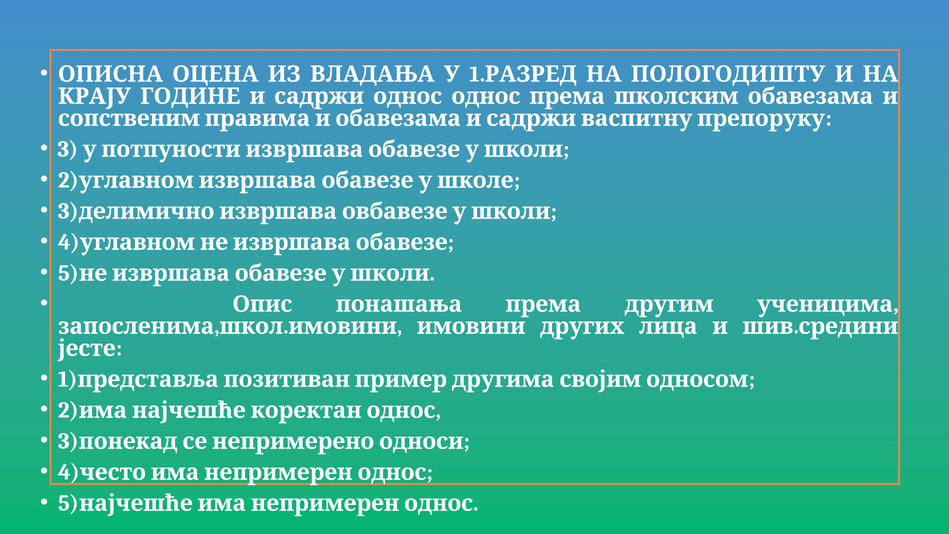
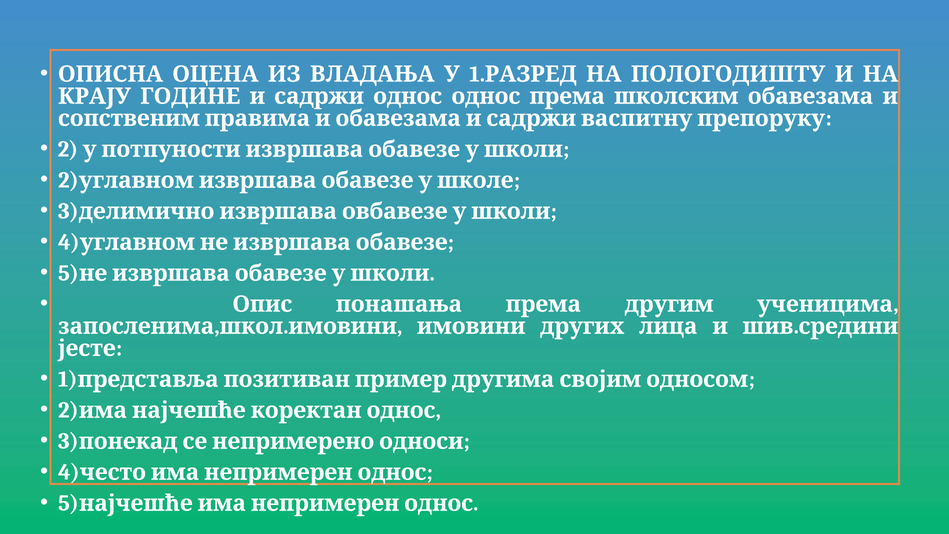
3: 3 -> 2 (68, 149)
